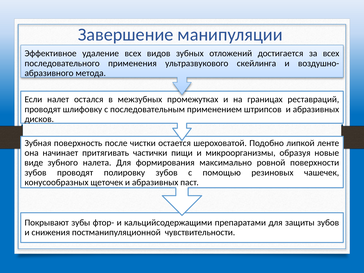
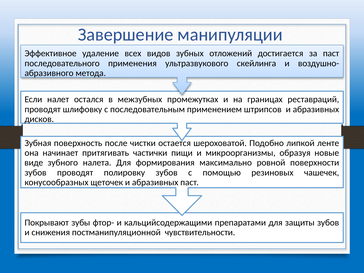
за всех: всех -> паст (331, 53)
